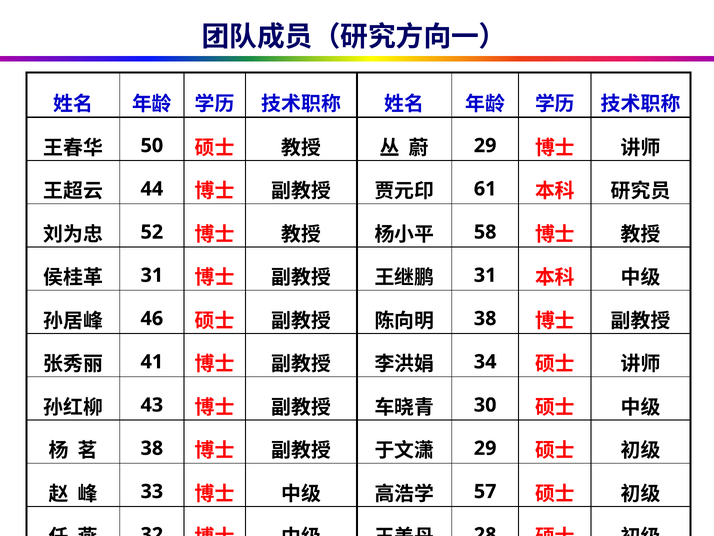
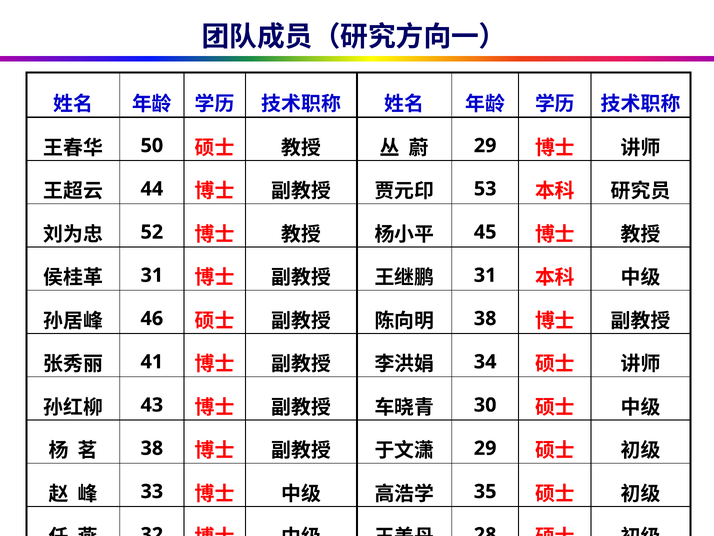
61: 61 -> 53 (485, 189)
58: 58 -> 45 (485, 232)
57: 57 -> 35 (485, 491)
